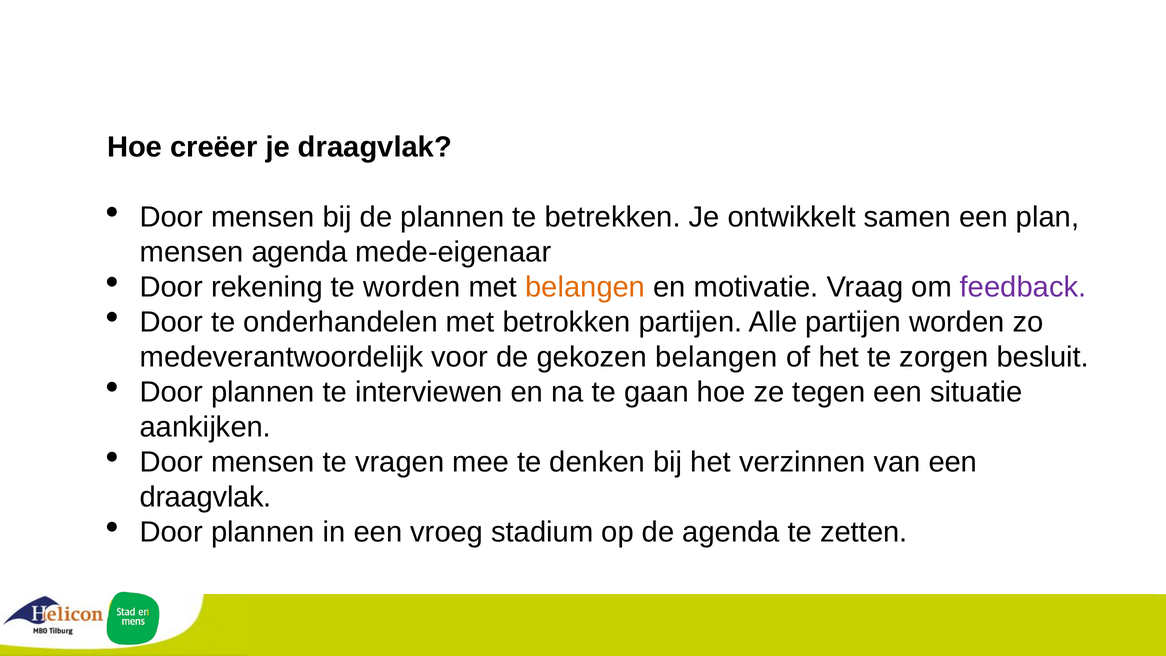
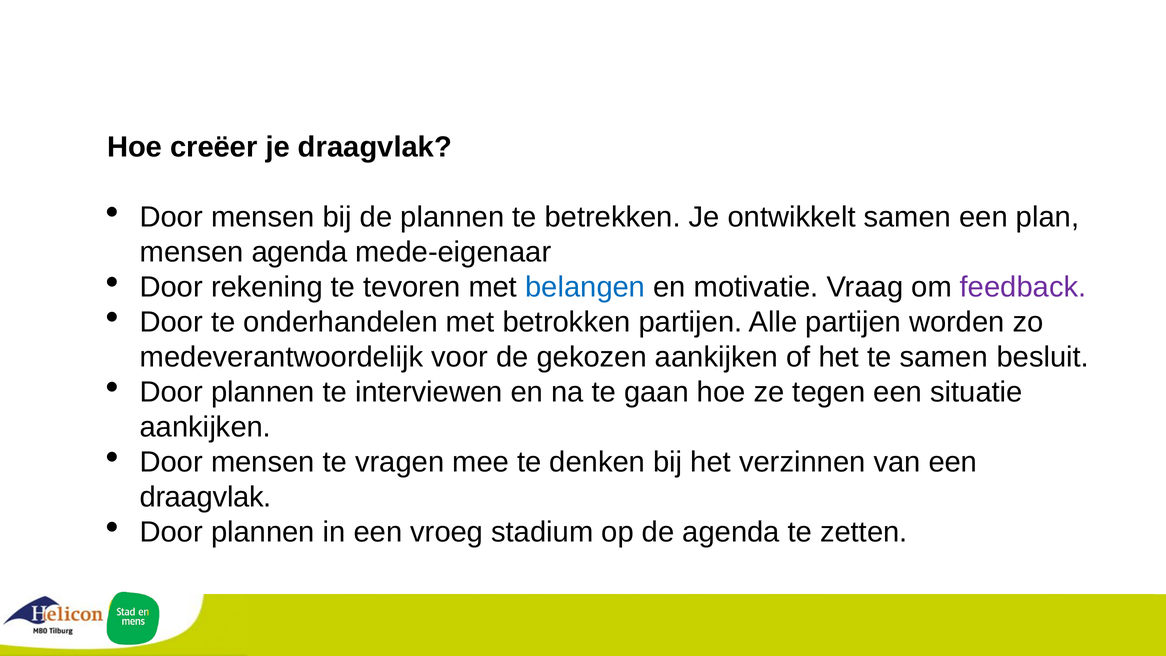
te worden: worden -> tevoren (412, 287)
belangen colour: orange -> blue (585, 287)
gekozen belangen: belangen -> aankijken (716, 357)
te zorgen: zorgen -> samen (944, 357)
